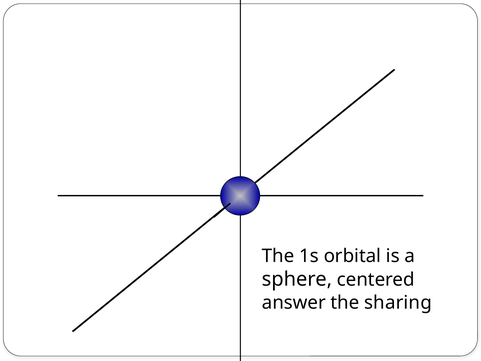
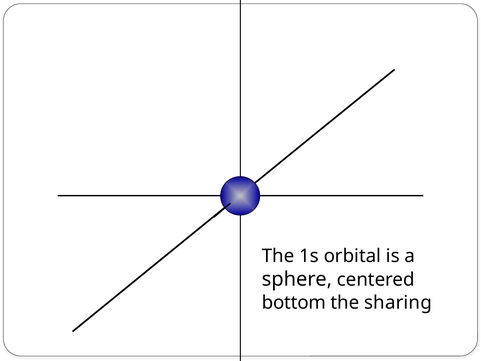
answer: answer -> bottom (294, 302)
